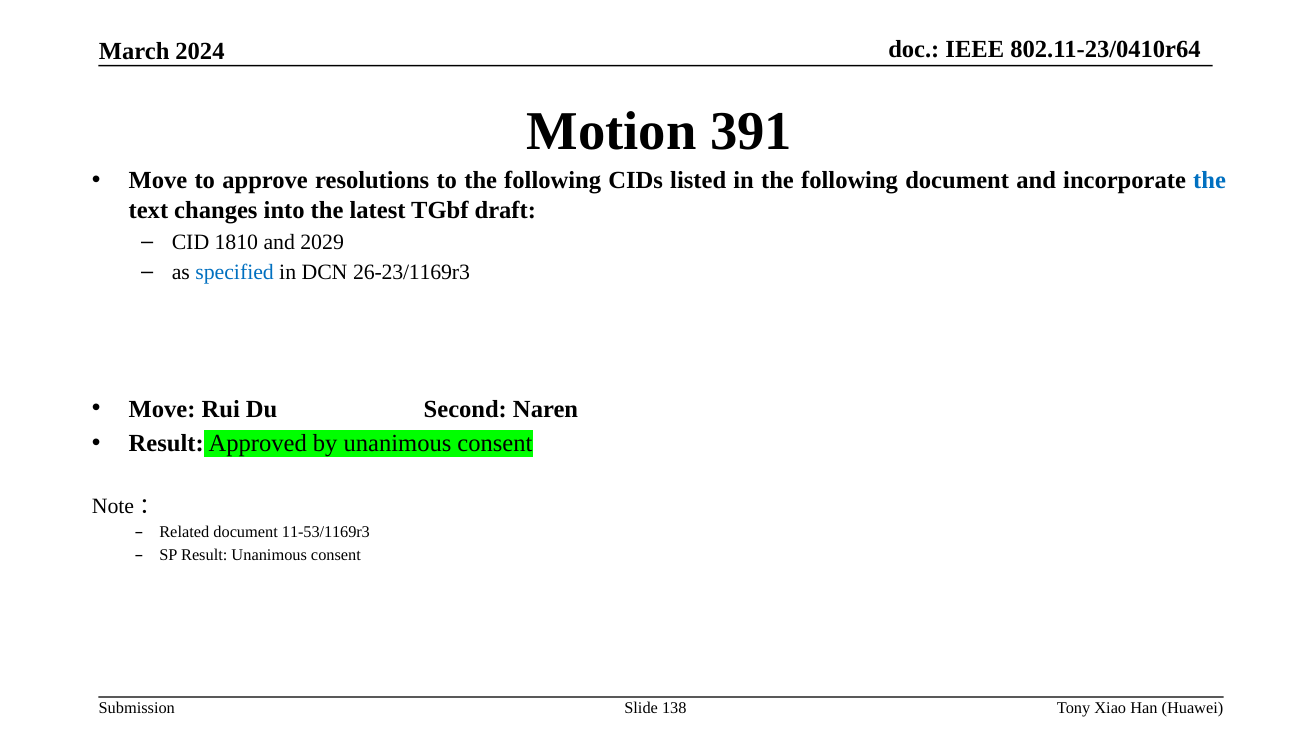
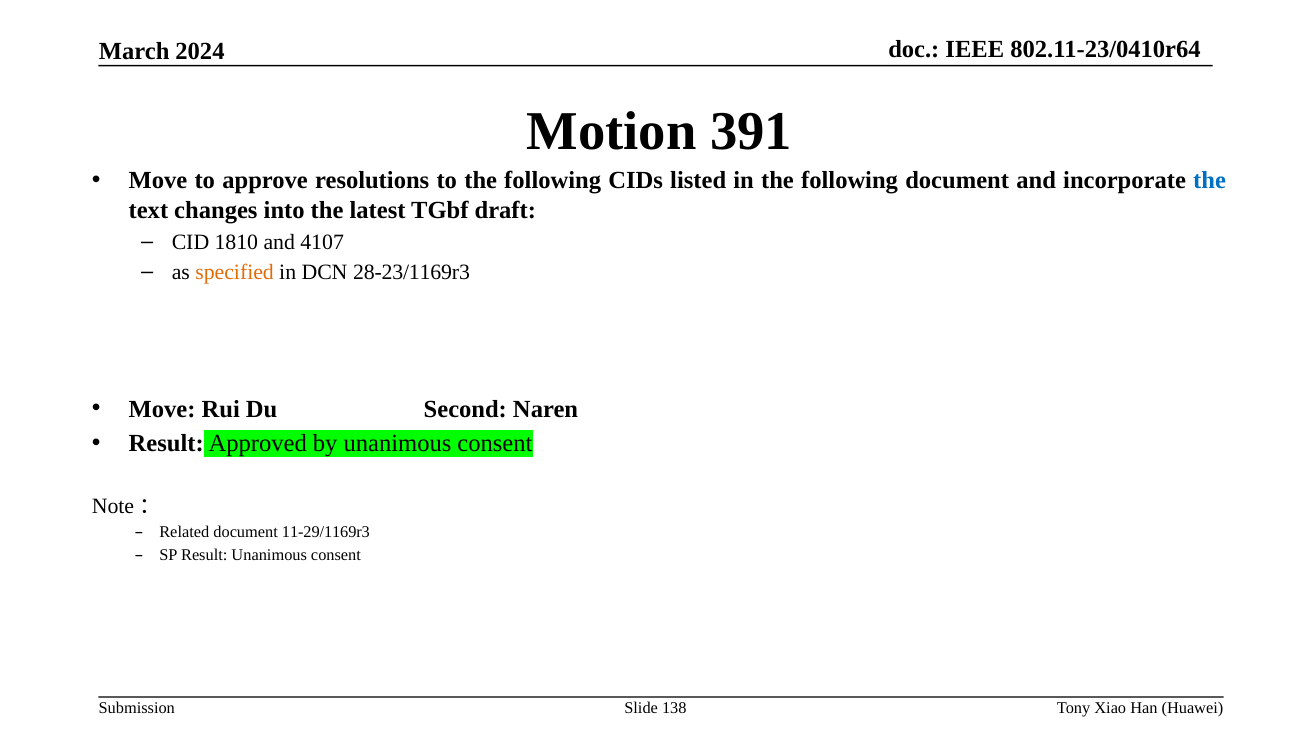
2029: 2029 -> 4107 (322, 242)
specified colour: blue -> orange (235, 272)
26-23/1169r3: 26-23/1169r3 -> 28-23/1169r3 (411, 272)
11-53/1169r3: 11-53/1169r3 -> 11-29/1169r3 (326, 532)
